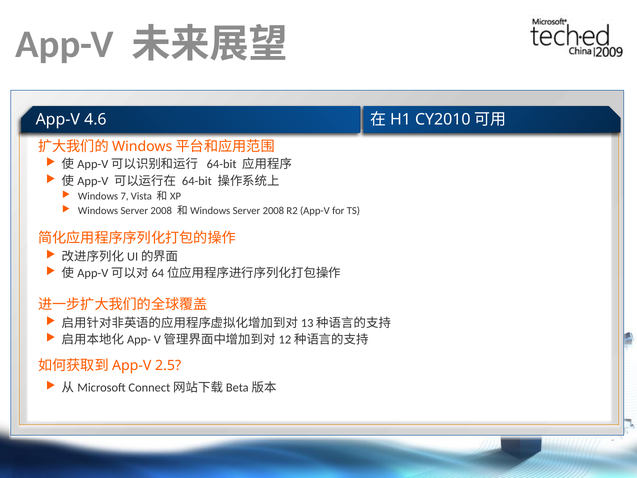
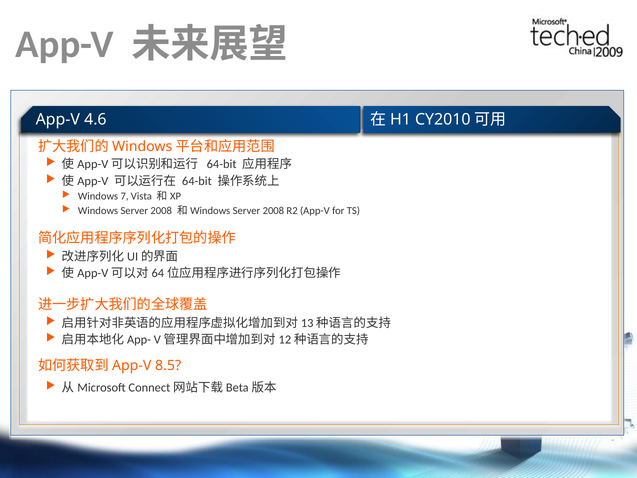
2.5: 2.5 -> 8.5 (168, 365)
